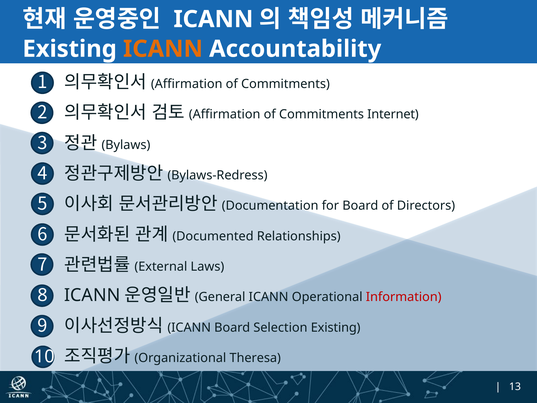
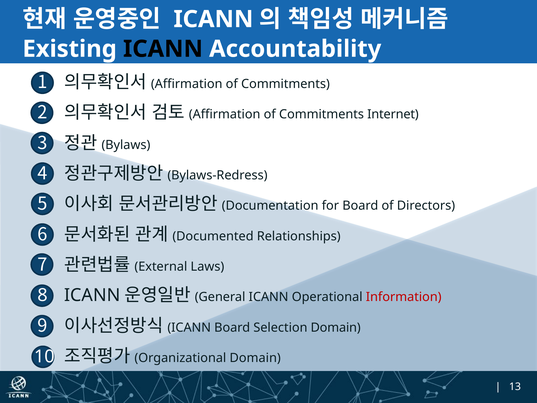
ICANN colour: orange -> black (163, 49)
Selection Existing: Existing -> Domain (336, 327)
Theresa: Theresa -> Domain (255, 358)
